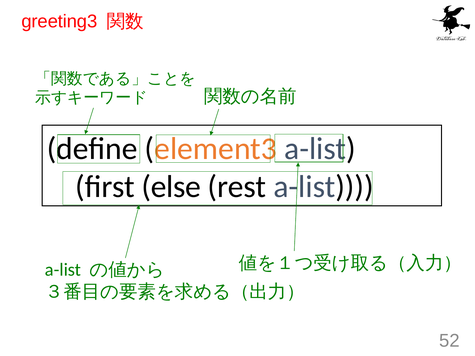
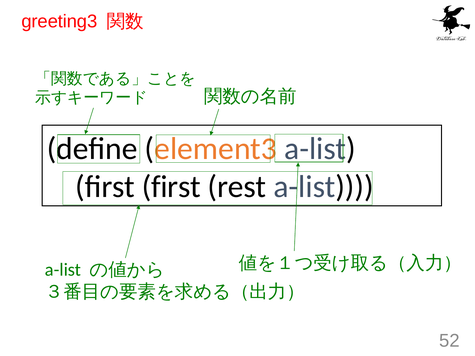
first else: else -> first (171, 187)
